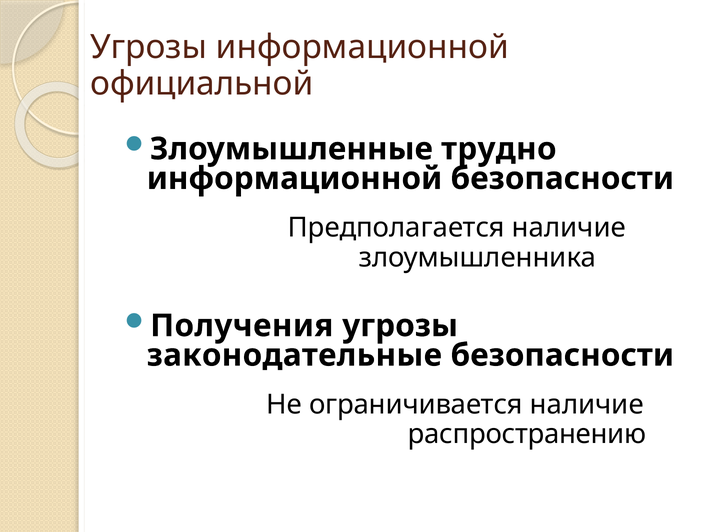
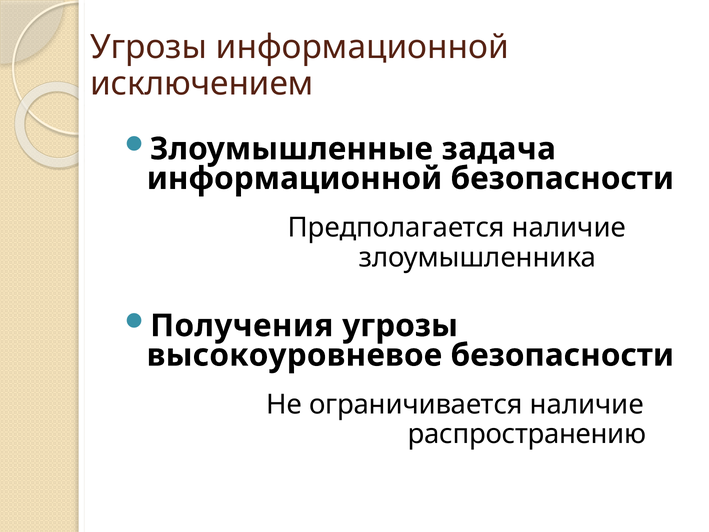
официальной: официальной -> исключением (202, 84)
трудно: трудно -> задача (499, 149)
законодательные: законодательные -> высокоуровневое (294, 355)
